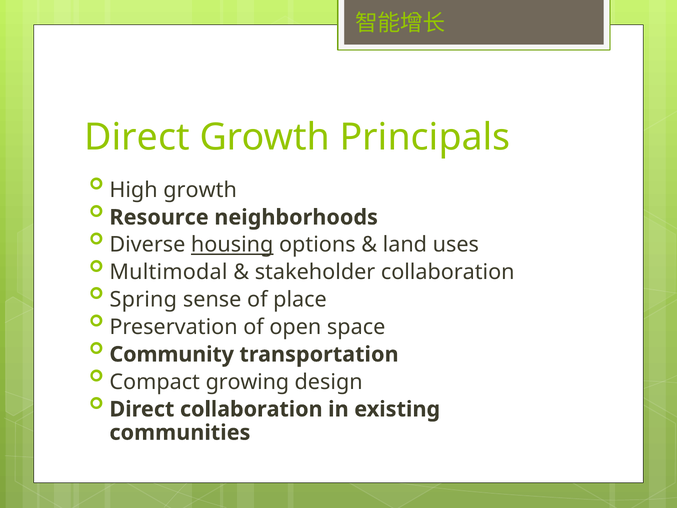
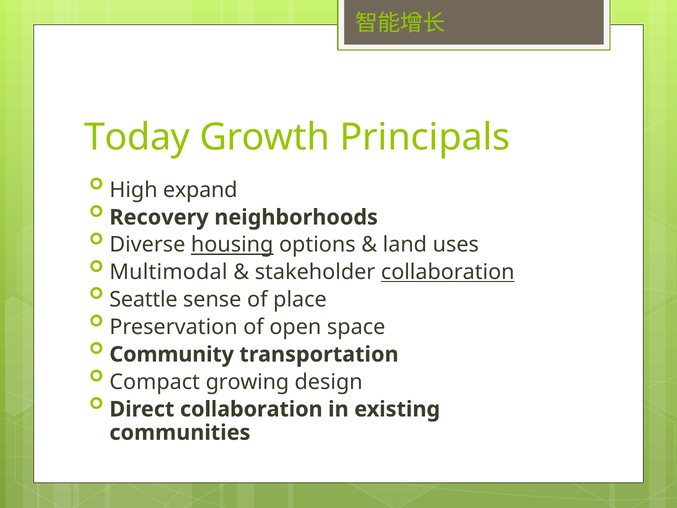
Direct: Direct -> Today (137, 137)
High growth: growth -> expand (200, 190)
Resource: Resource -> Recovery (159, 217)
collaboration underline: none -> present (448, 272)
Spring: Spring -> Seattle (143, 299)
